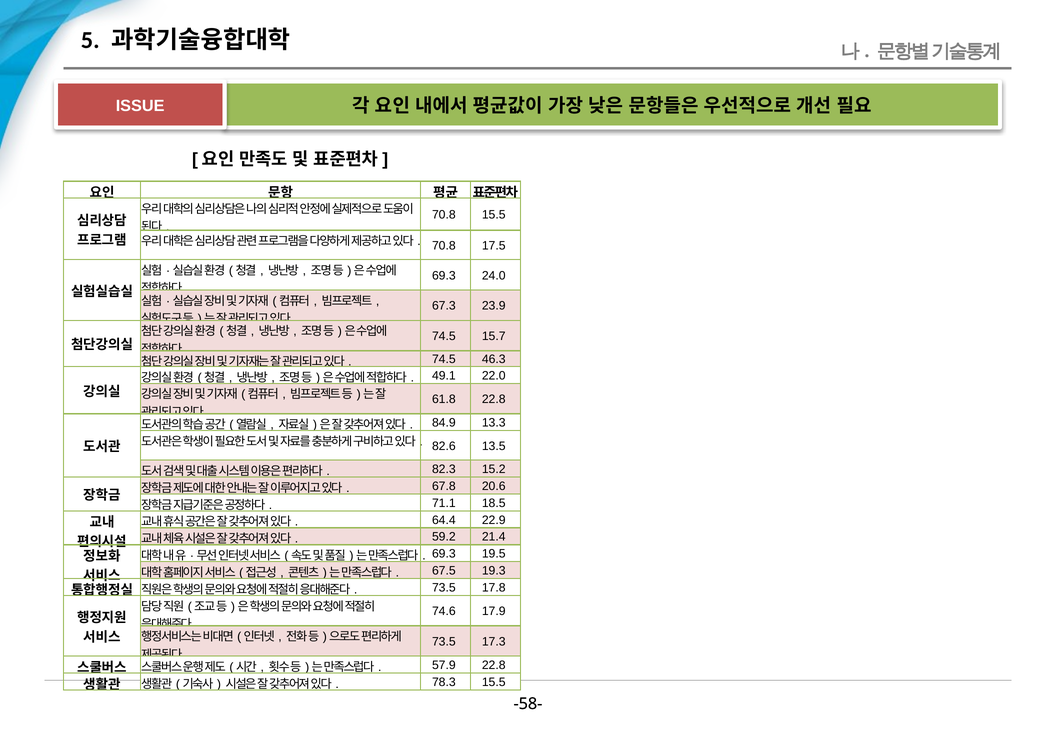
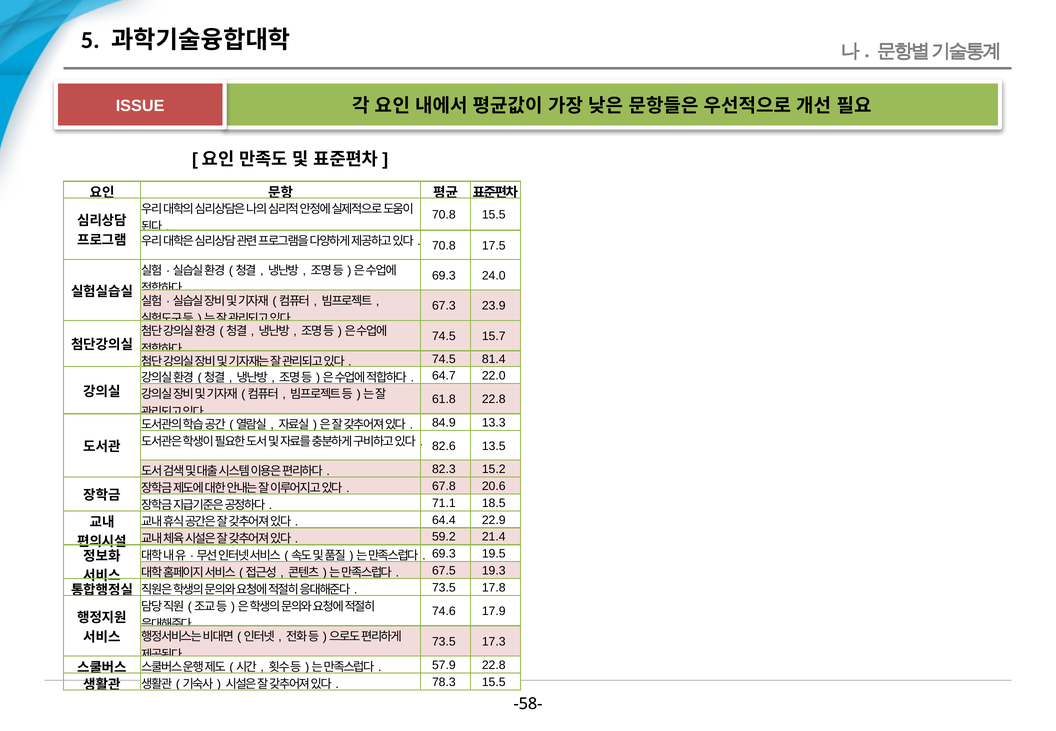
46.3: 46.3 -> 81.4 (494, 359)
49.1: 49.1 -> 64.7 (444, 376)
